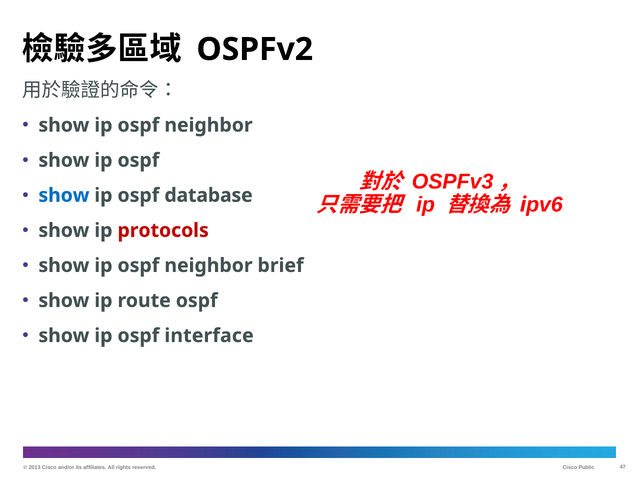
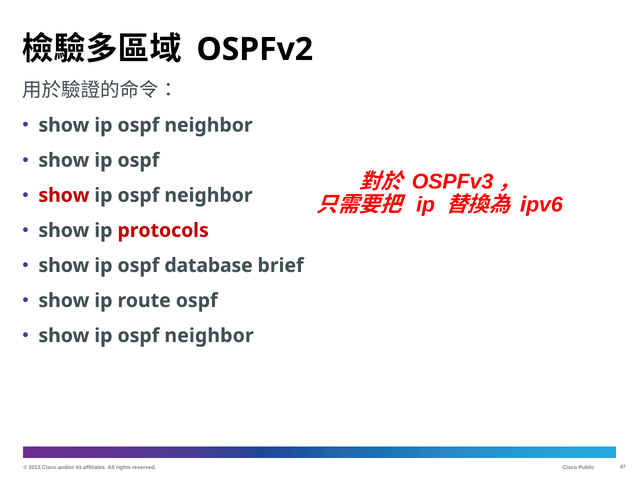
show colour: blue -> red (64, 195)
database: database -> neighbor (208, 195)
neighbor: neighbor -> database (209, 265)
interface: interface -> neighbor (209, 335)
